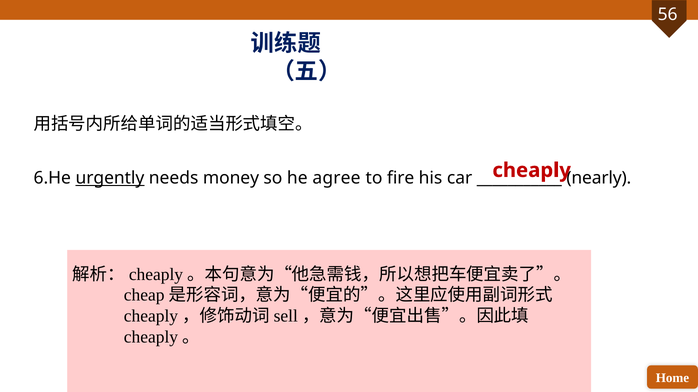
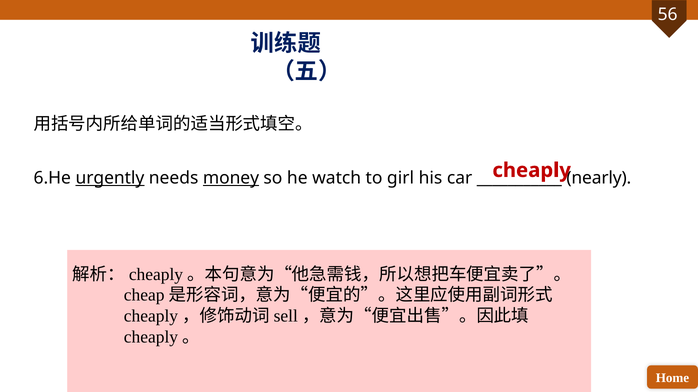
money underline: none -> present (231, 178)
agree: agree -> watch (337, 178)
fire: fire -> girl (401, 178)
